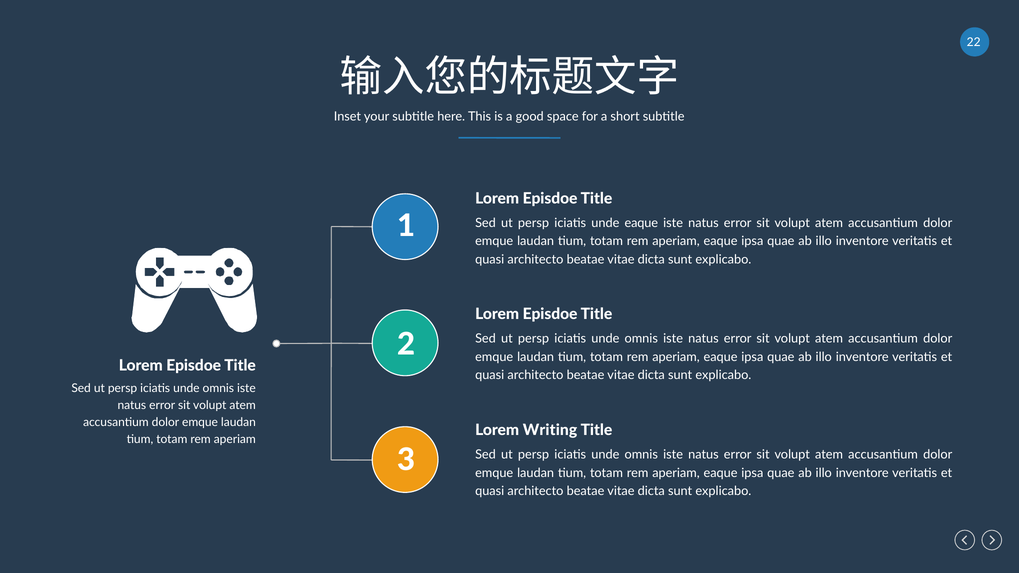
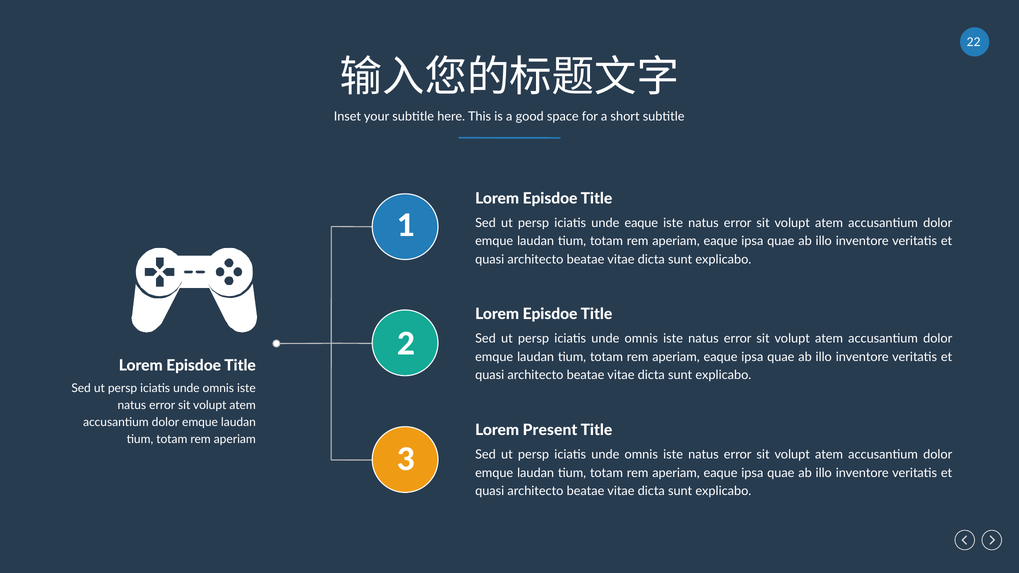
Writing: Writing -> Present (550, 430)
